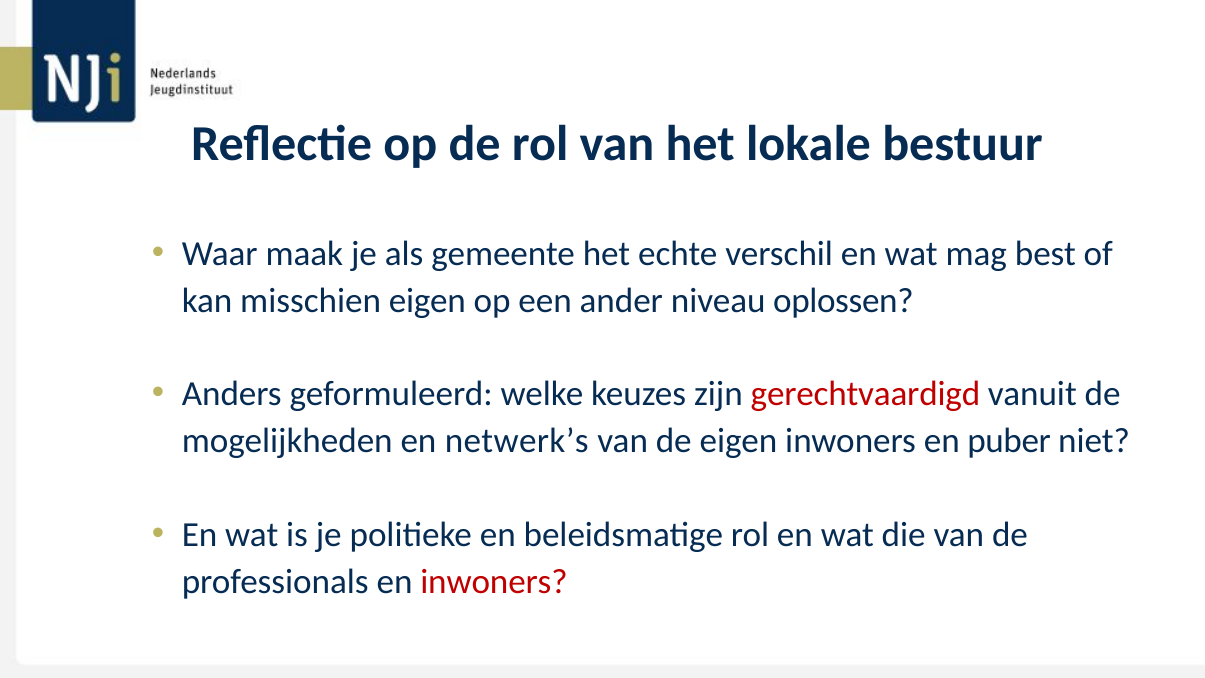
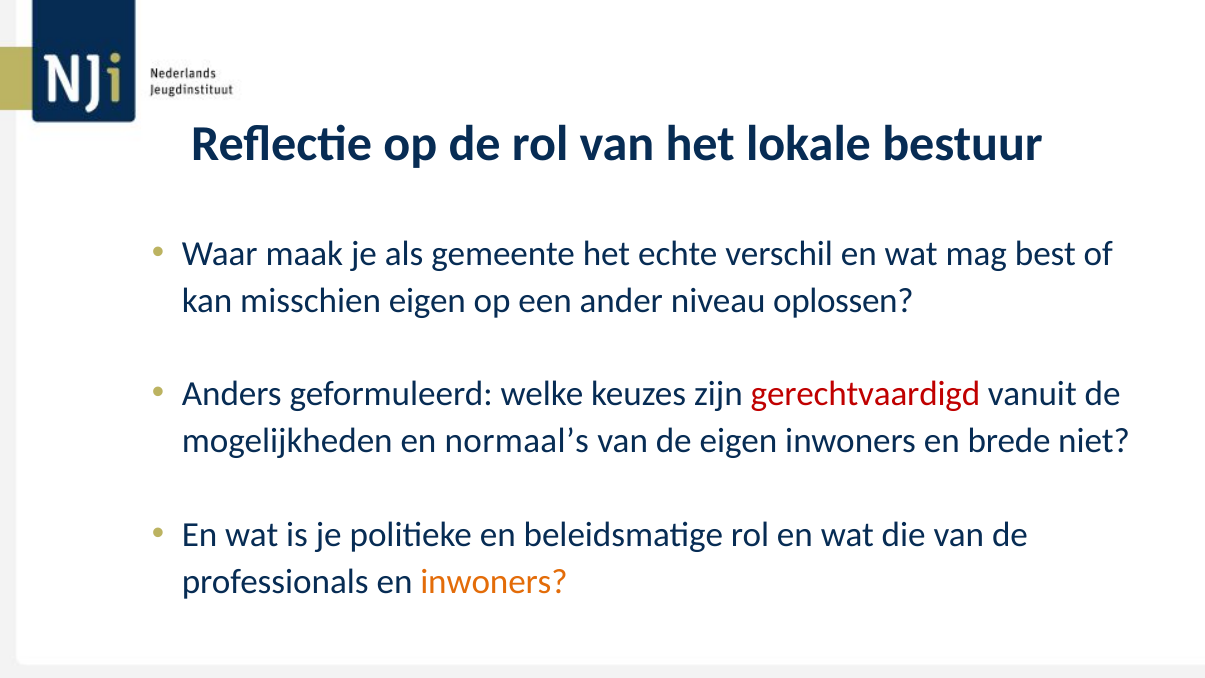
netwerk’s: netwerk’s -> normaal’s (517, 441)
puber: puber -> brede (1009, 441)
inwoners colour: red -> orange (494, 582)
